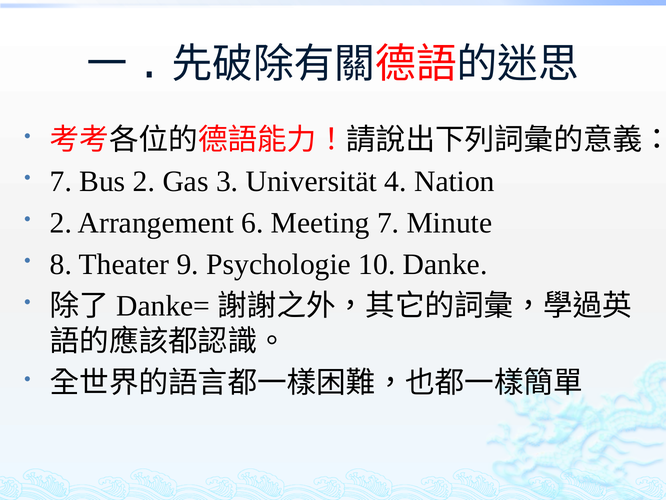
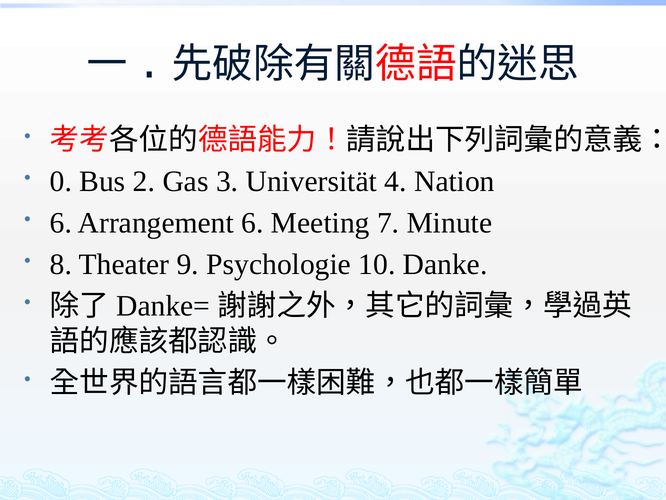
7: 7 -> 0 (61, 181)
2: 2 -> 6 (61, 223)
